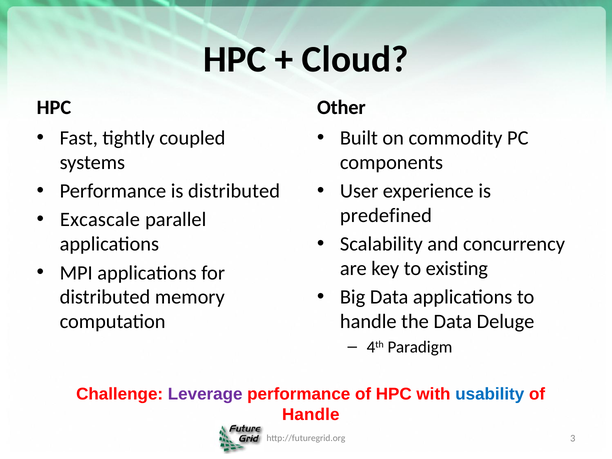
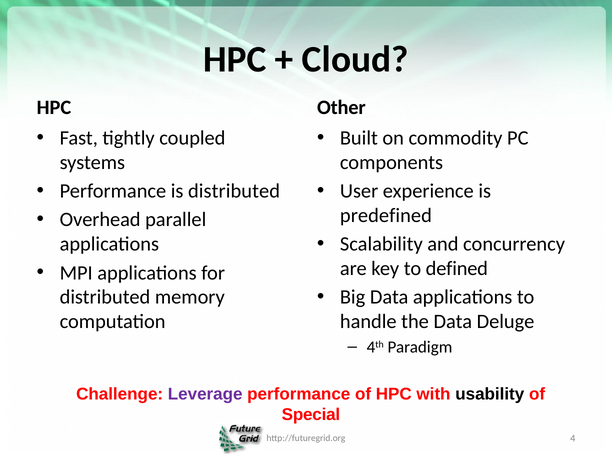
Excascale: Excascale -> Overhead (100, 220)
existing: existing -> defined (457, 269)
usability colour: blue -> black (490, 394)
Handle: Handle -> Special (311, 415)
3: 3 -> 4 (573, 438)
